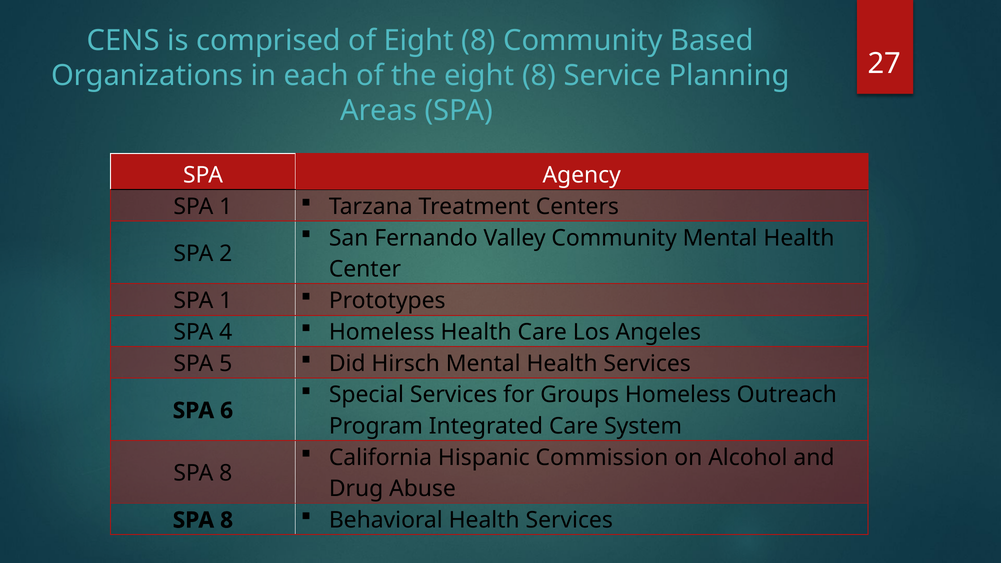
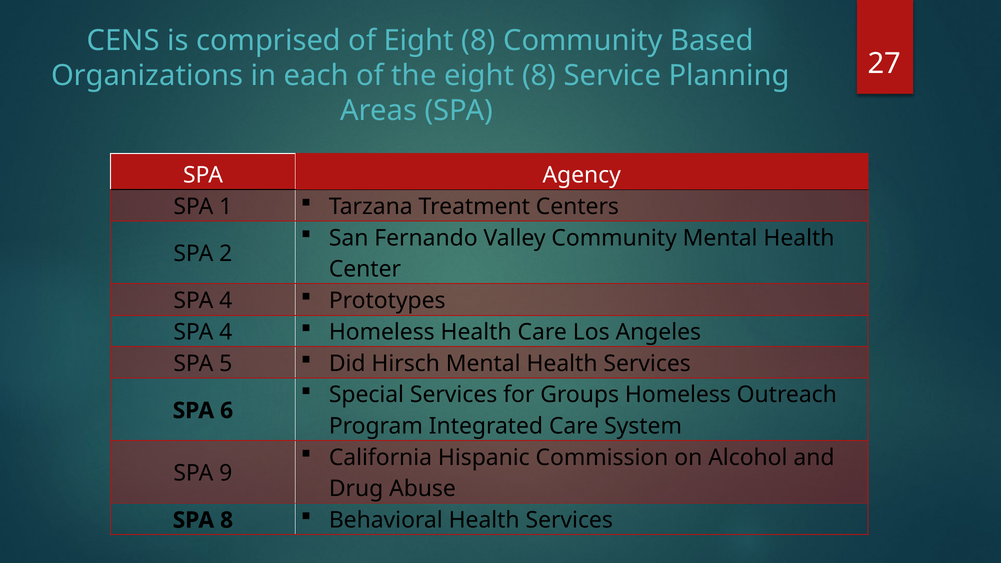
1: 1 -> 4 (226, 301)
8: 8 -> 9 (226, 473)
